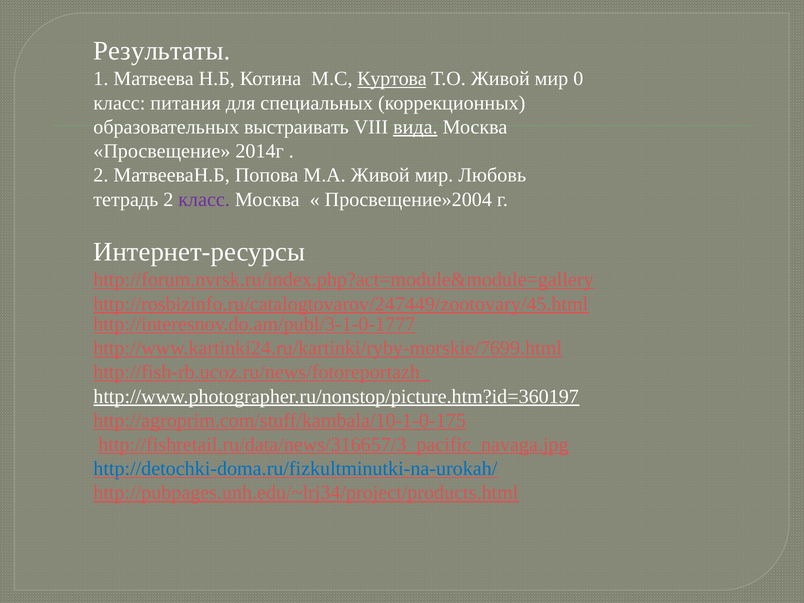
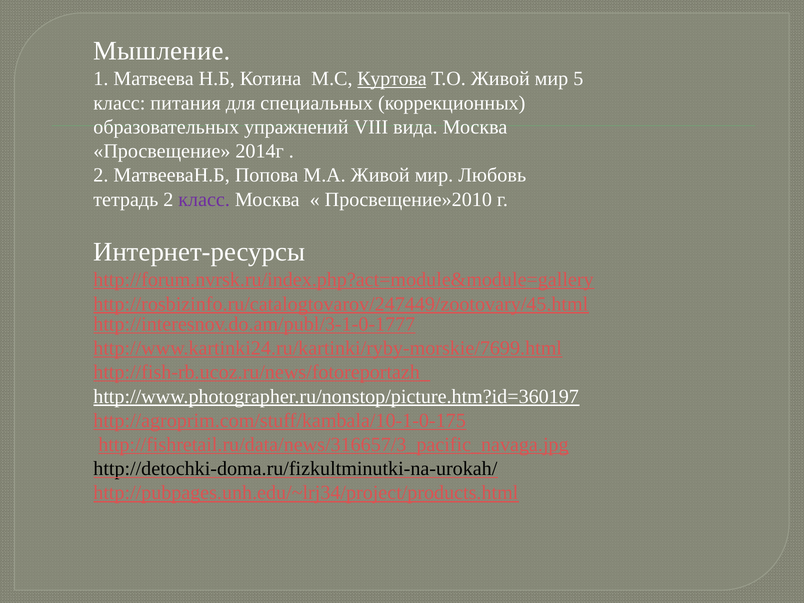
Результаты: Результаты -> Мышление (162, 51)
0: 0 -> 5 (578, 79)
выстраивать: выстраивать -> упражнений (296, 127)
вида underline: present -> none (415, 127)
Просвещение»2004: Просвещение»2004 -> Просвещение»2010 (408, 199)
http://detochki-doma.ru/fizkultminutki-na-urokah/ colour: blue -> black (295, 469)
